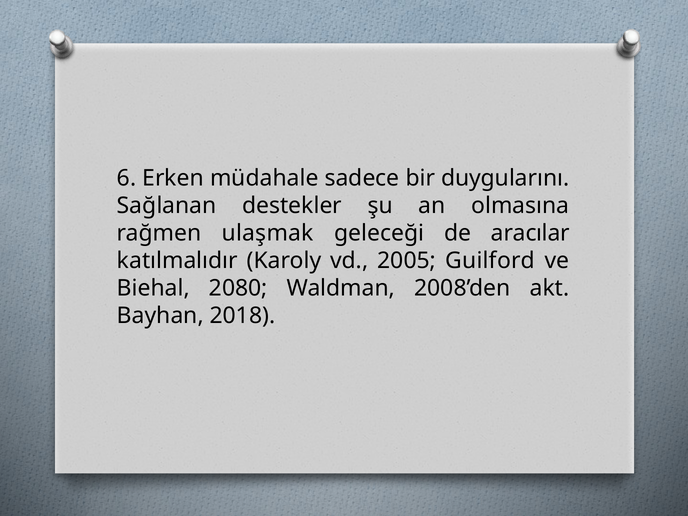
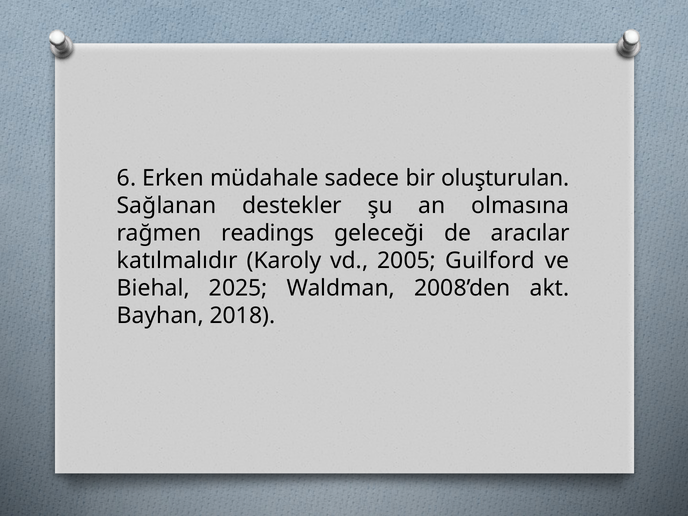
duygularını: duygularını -> oluşturulan (505, 178)
ulaşmak: ulaşmak -> readings (268, 233)
2080: 2080 -> 2025 (238, 288)
